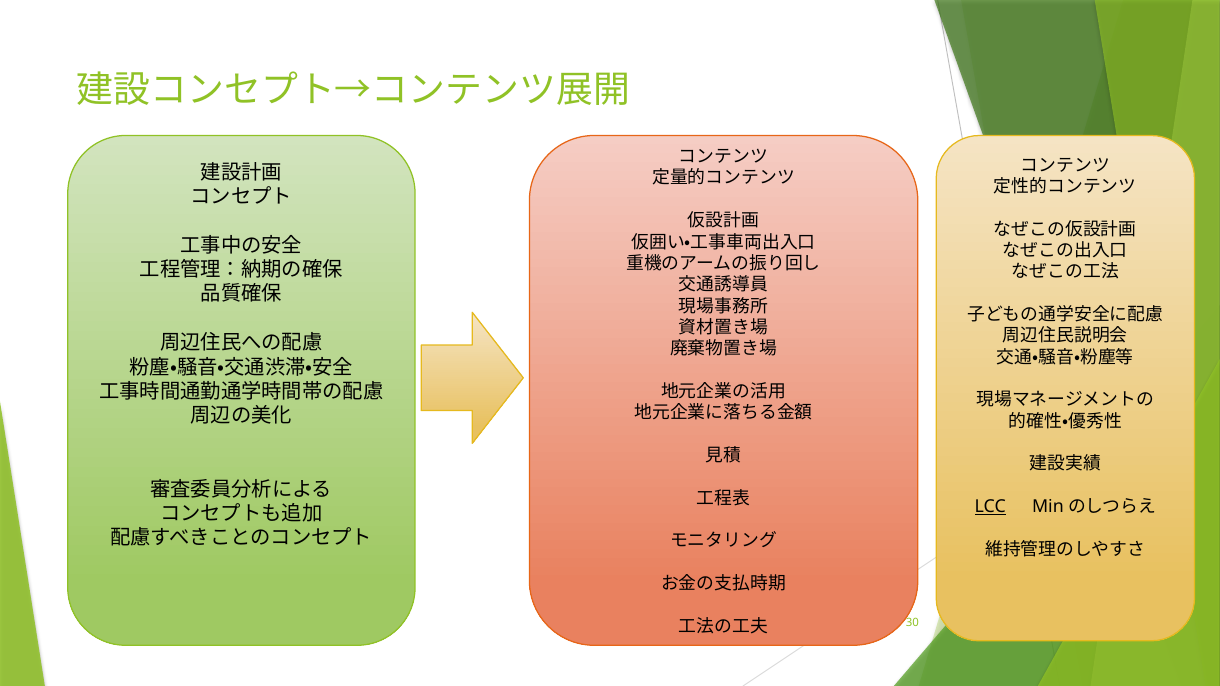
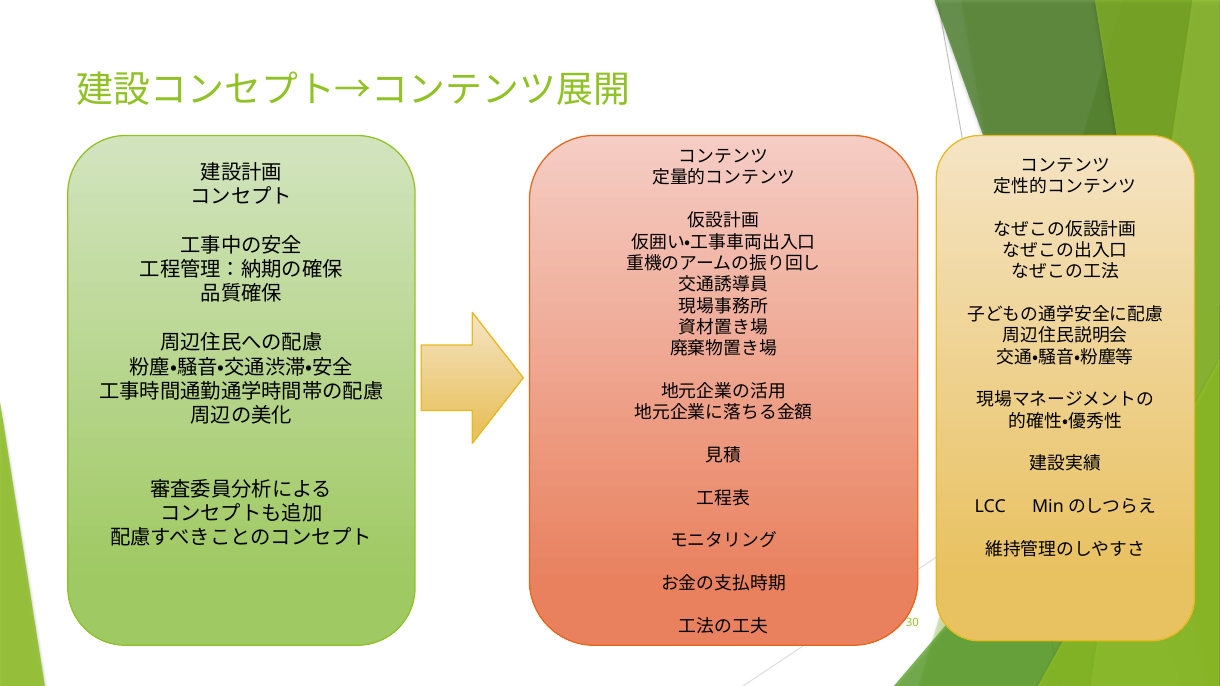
LCC underline: present -> none (990, 507)
